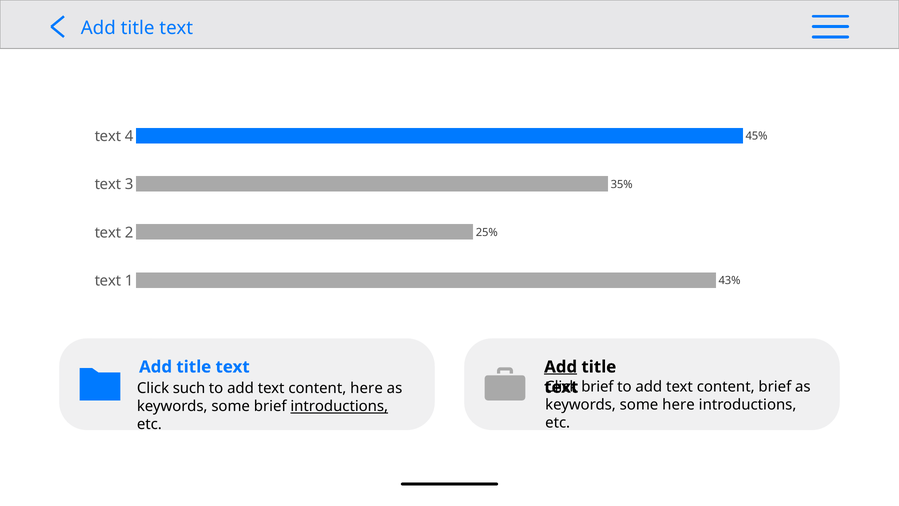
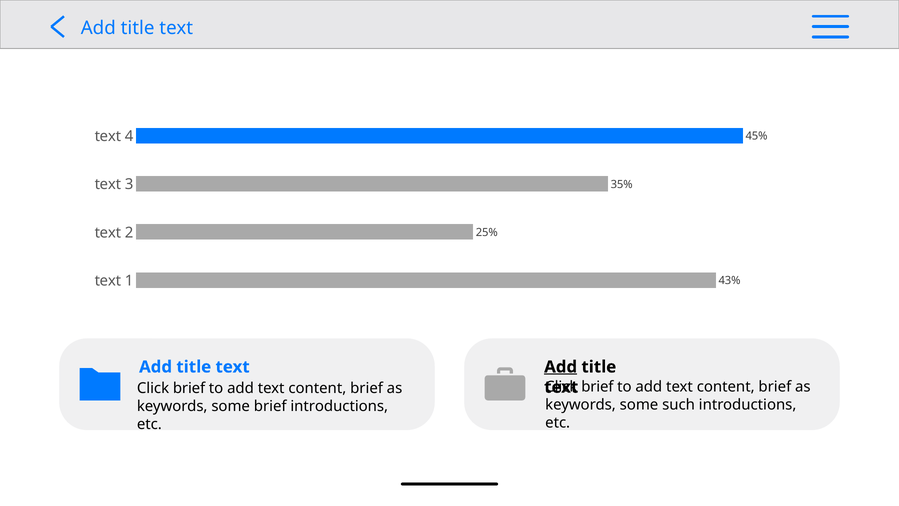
such: such -> brief (189, 388)
here: here -> brief (367, 388)
some here: here -> such (679, 405)
introductions underline: present -> none (339, 406)
